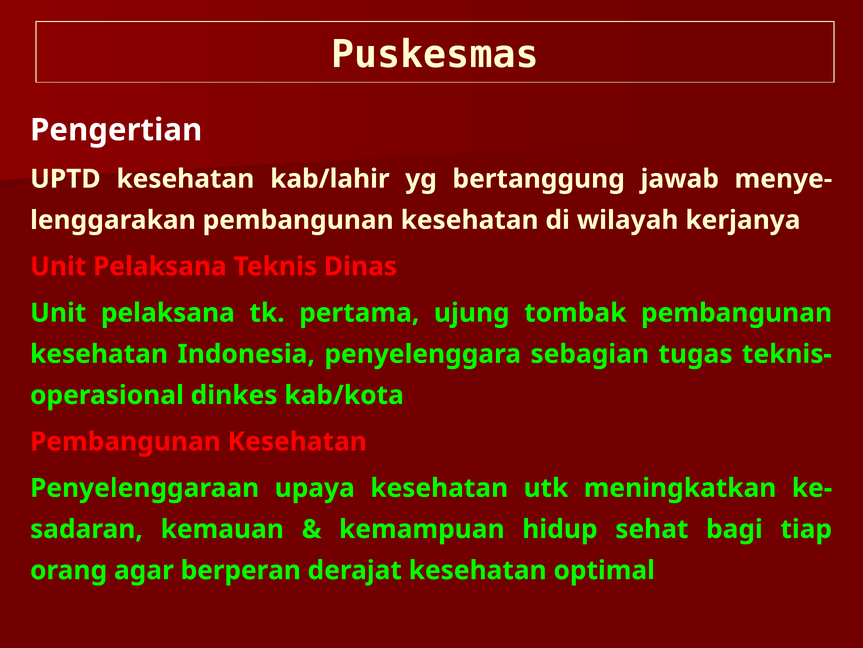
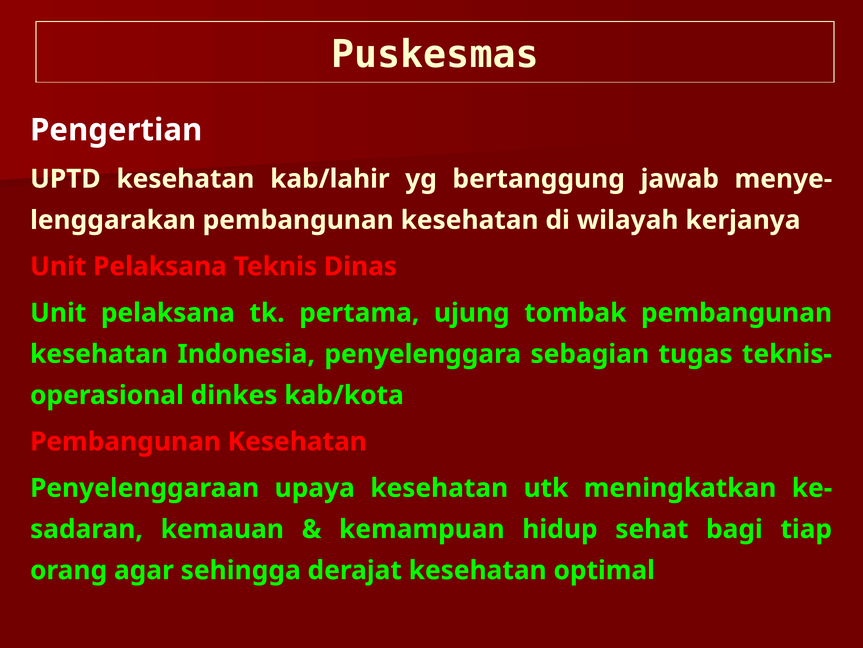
berperan: berperan -> sehingga (241, 570)
